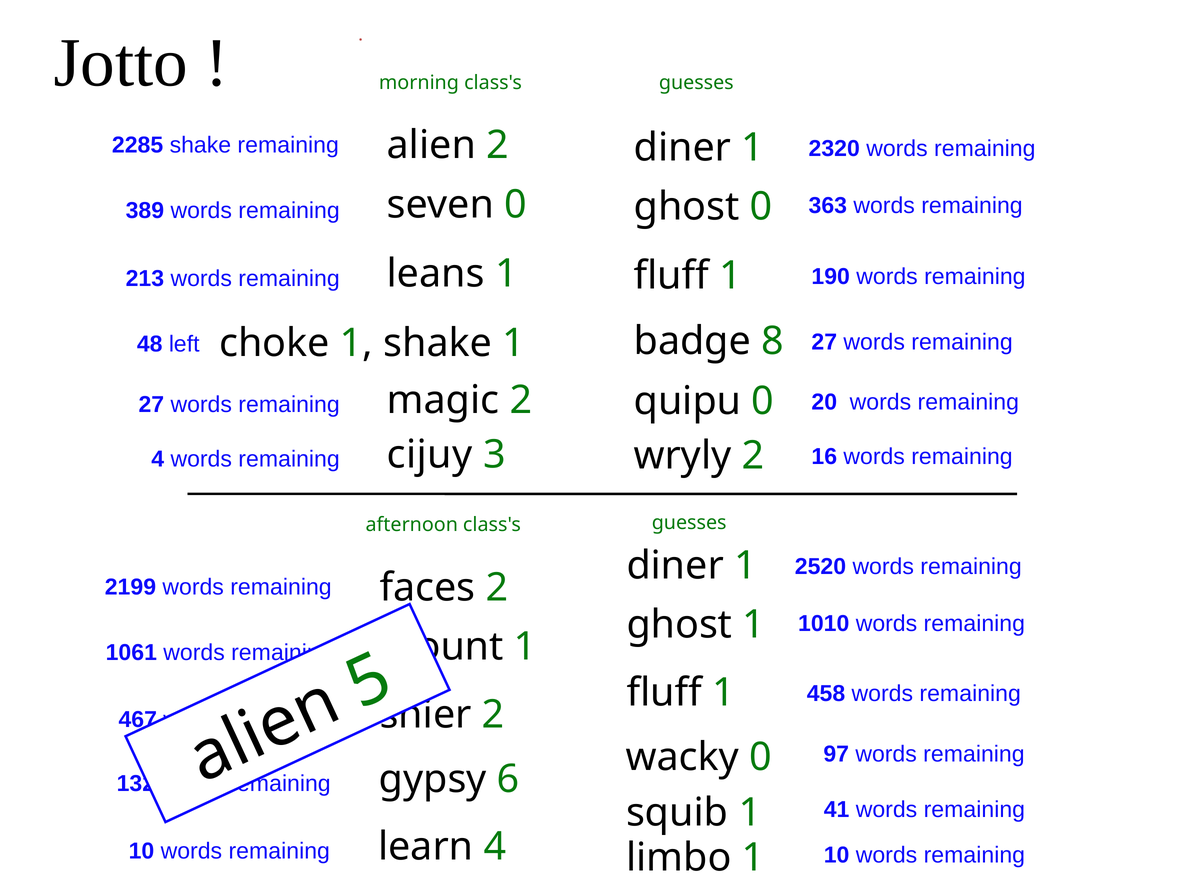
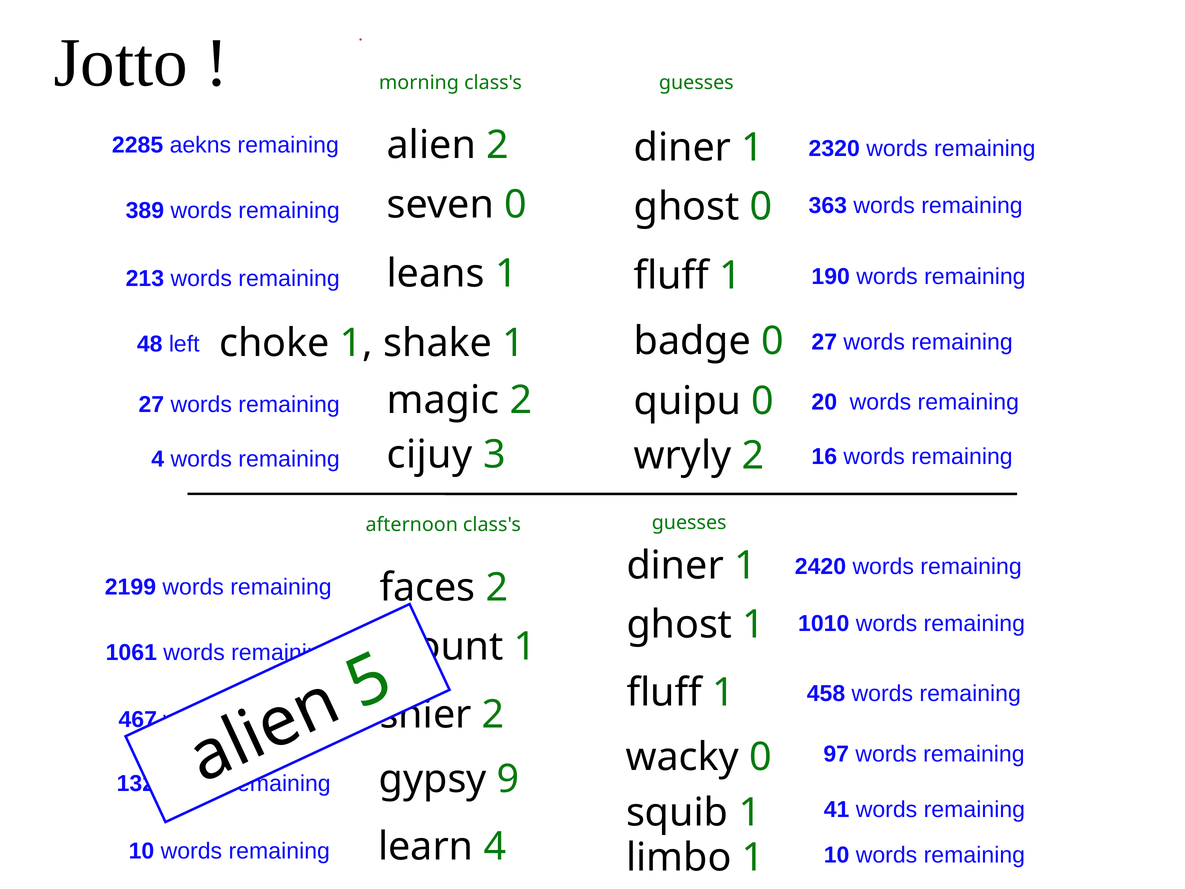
2285 shake: shake -> aekns (200, 145)
badge 8: 8 -> 0 (773, 341)
2520: 2520 -> 2420 (820, 566)
6: 6 -> 9 (508, 779)
